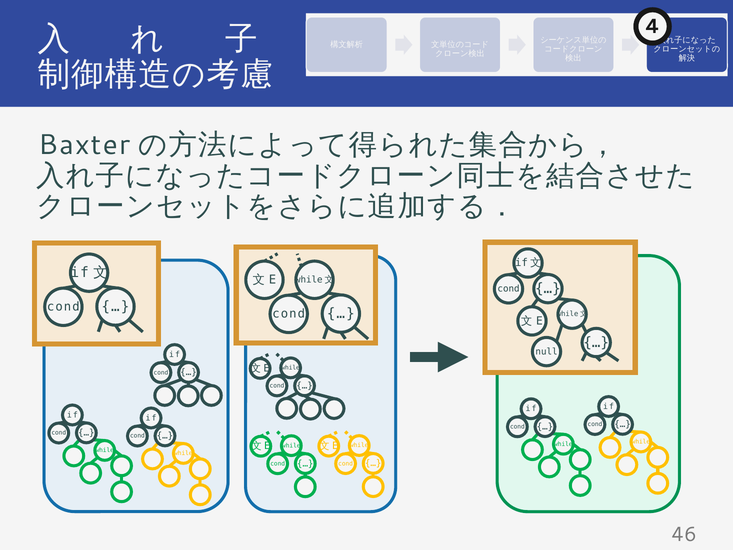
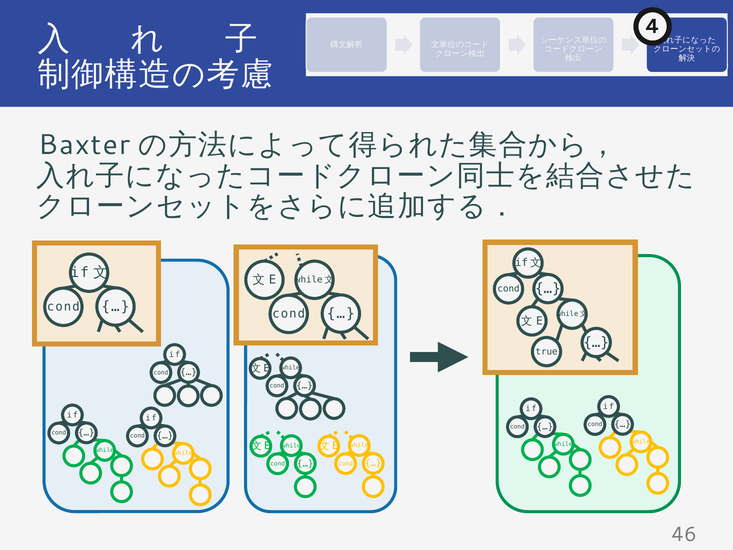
null: null -> true (547, 351)
